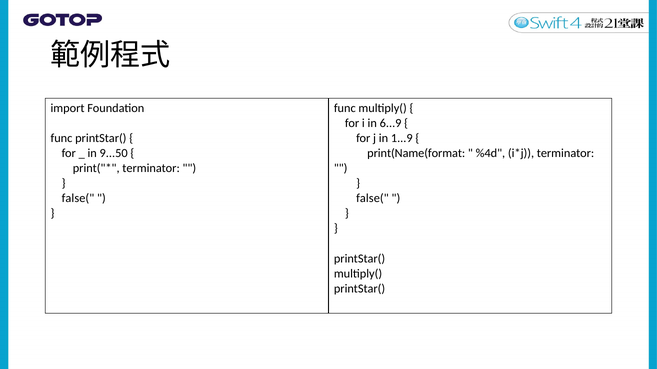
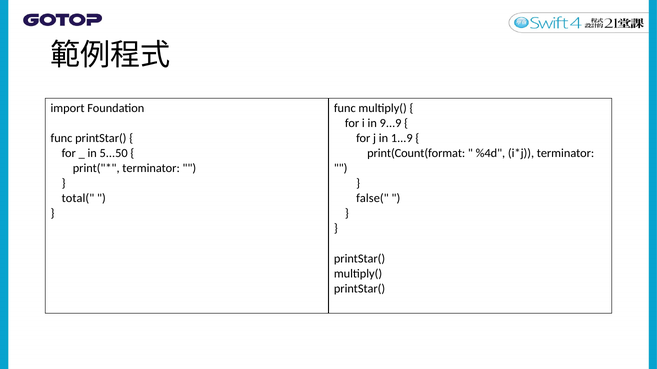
6...9: 6...9 -> 9...9 (391, 124)
9...50: 9...50 -> 5...50 (114, 154)
print(Name(format: print(Name(format -> print(Count(format (416, 154)
false(: false( -> total( (78, 199)
